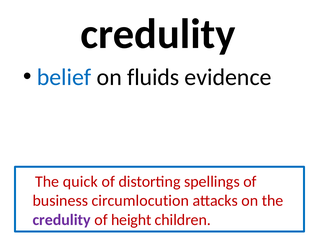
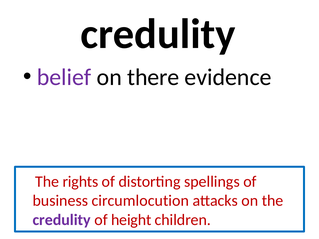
belief colour: blue -> purple (64, 77)
fluids: fluids -> there (153, 77)
quick: quick -> rights (80, 182)
